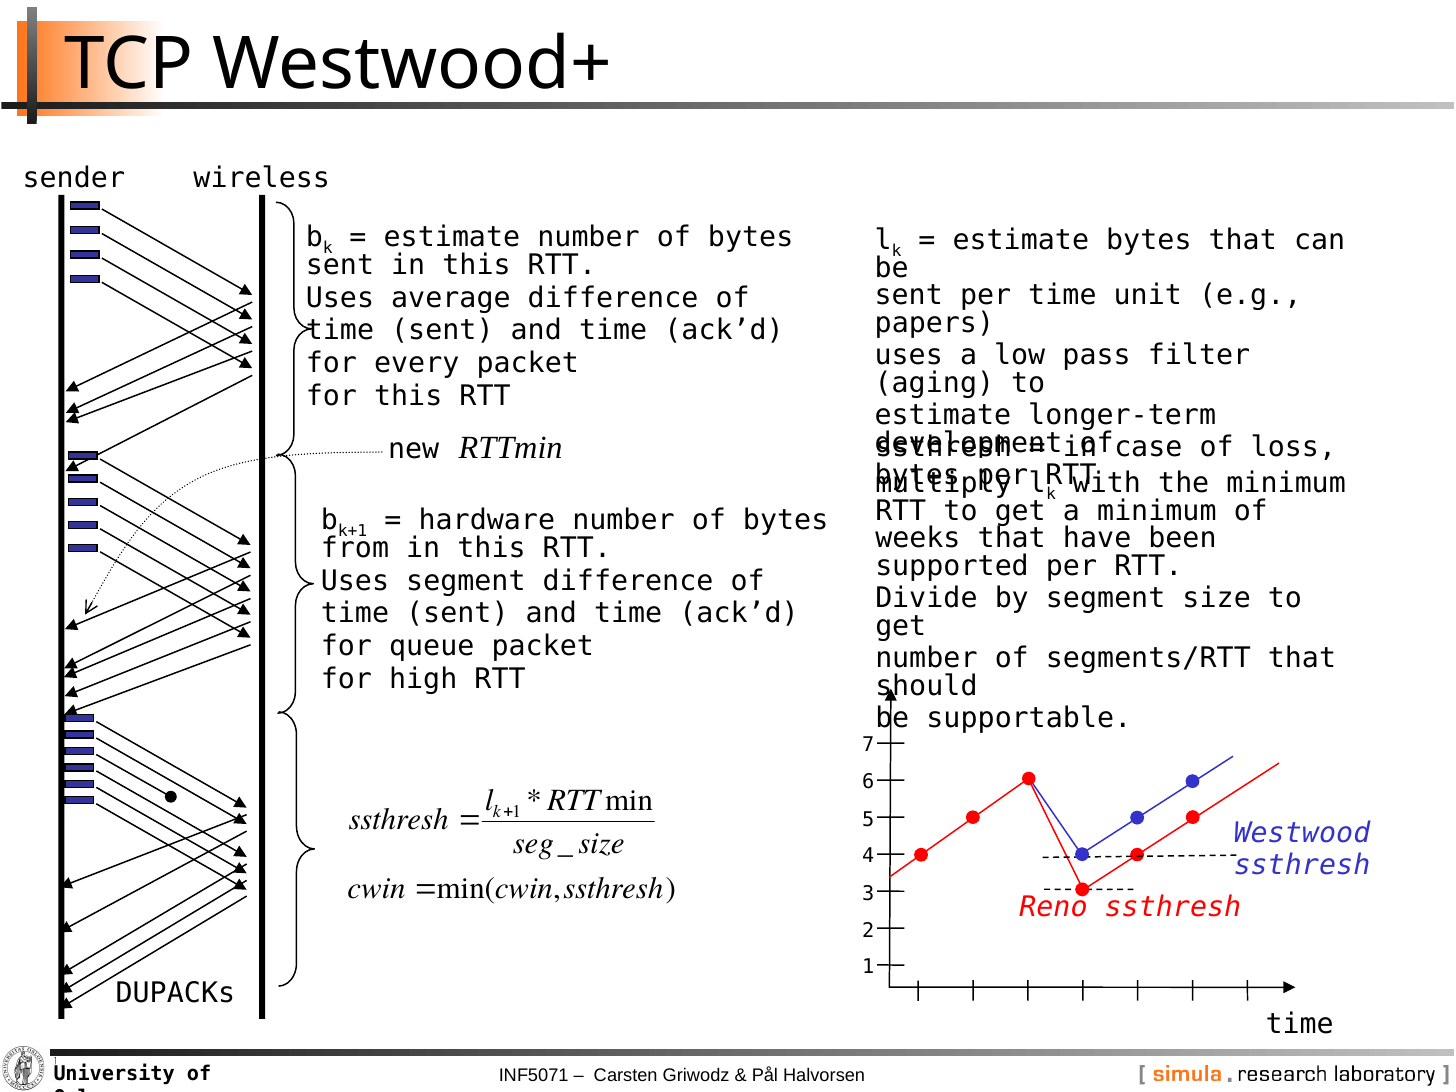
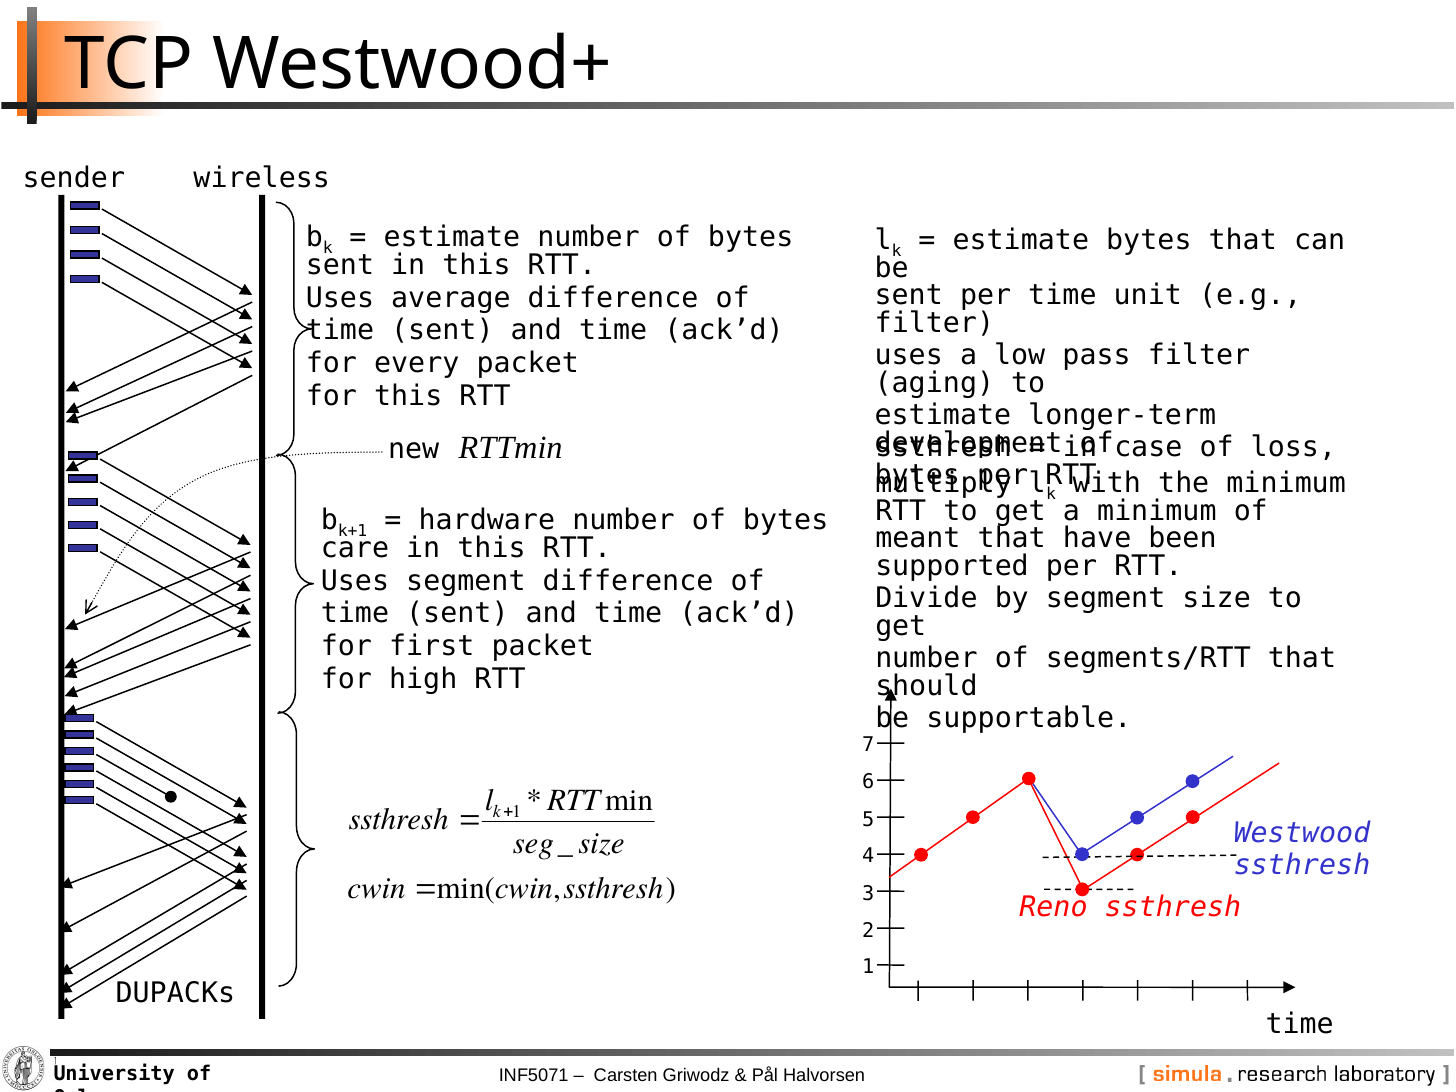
papers: papers -> filter (934, 323)
weeks: weeks -> meant (918, 538)
from: from -> care (355, 548)
queue: queue -> first (432, 646)
